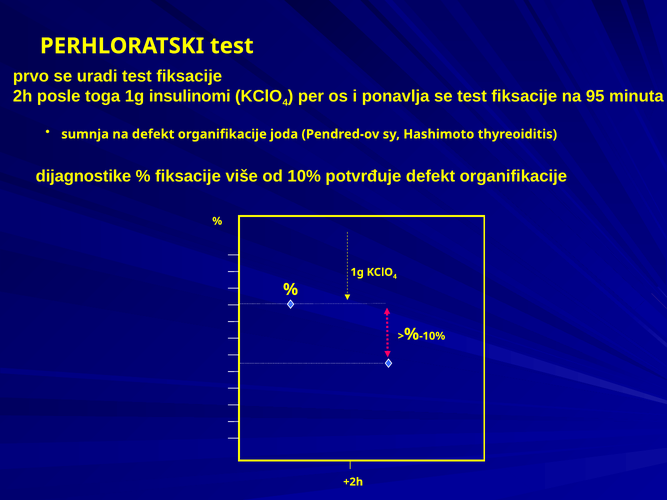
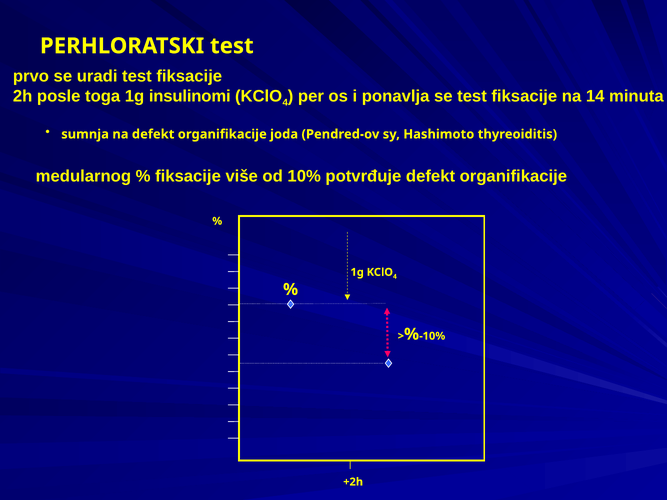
95: 95 -> 14 (595, 96)
dijagnostike: dijagnostike -> medularnog (83, 176)
